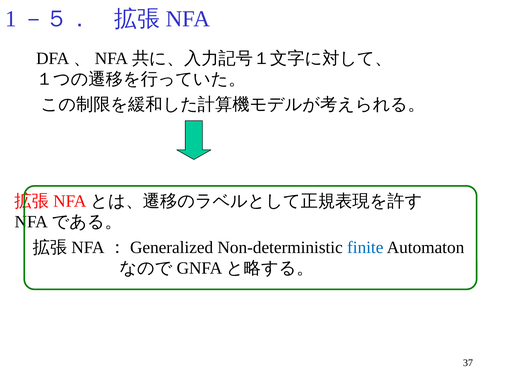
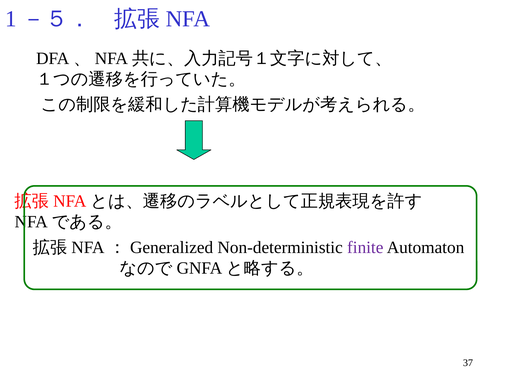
finite colour: blue -> purple (365, 247)
